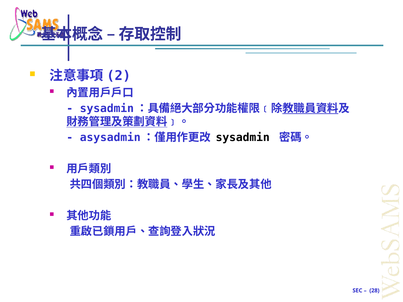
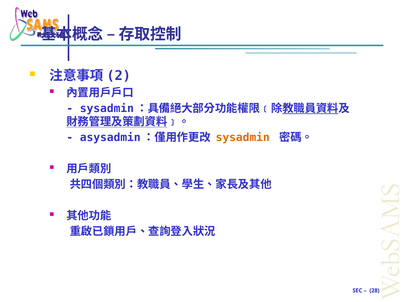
sysadmin colour: black -> orange (243, 138)
